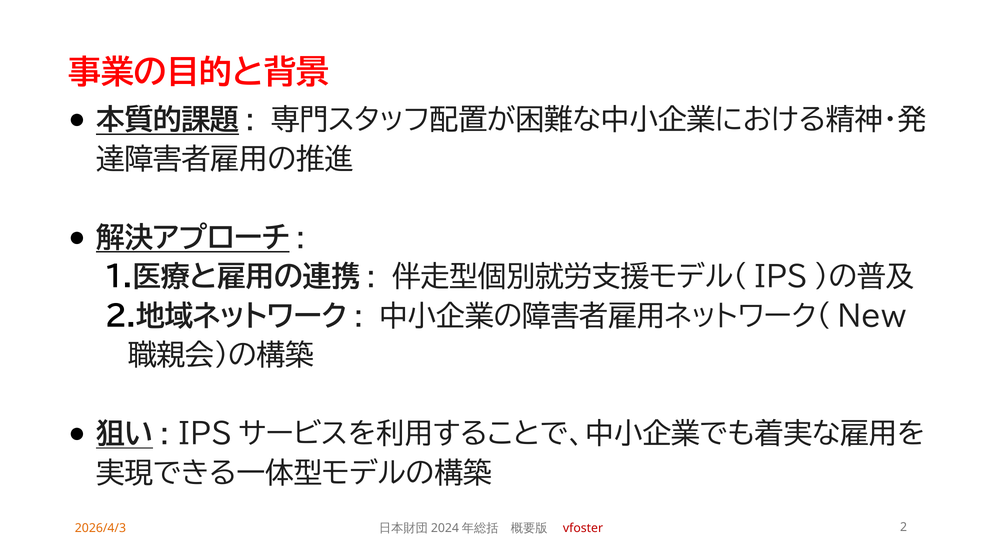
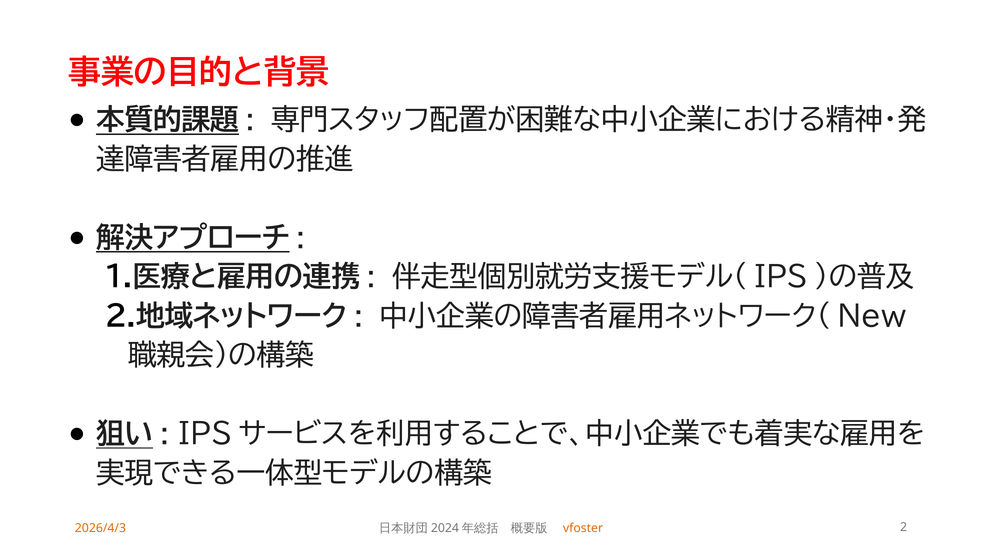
vfoster colour: red -> orange (583, 528)
